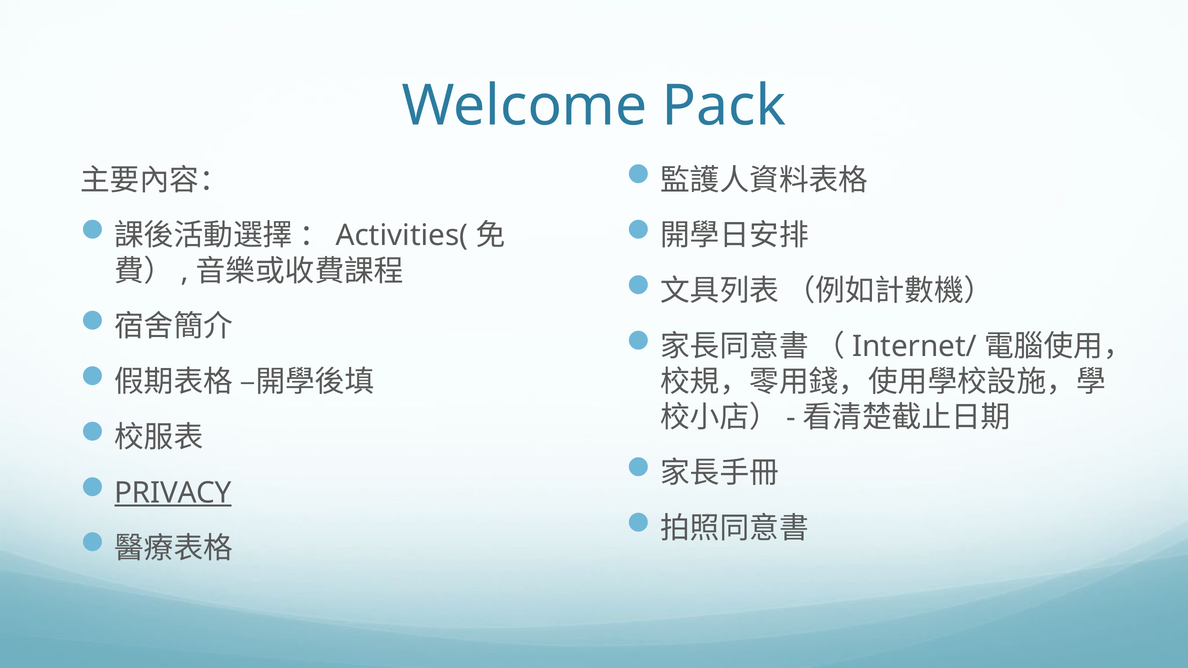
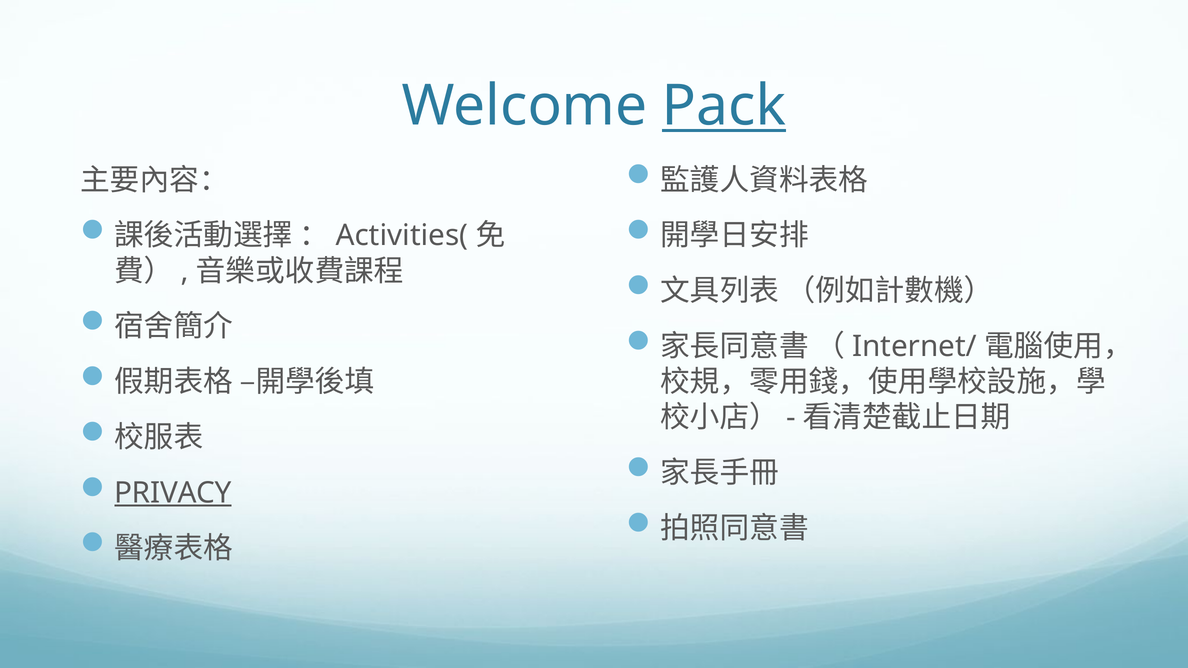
Pack underline: none -> present (724, 106)
